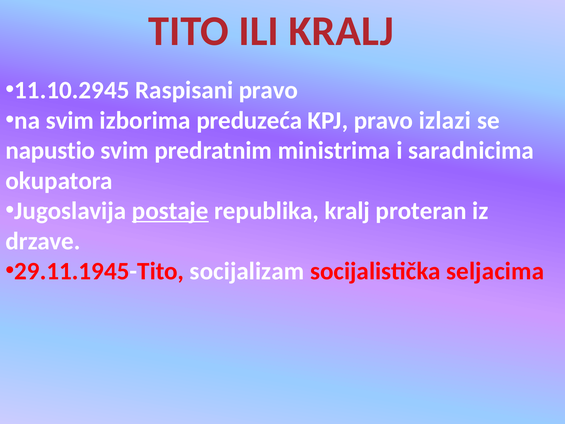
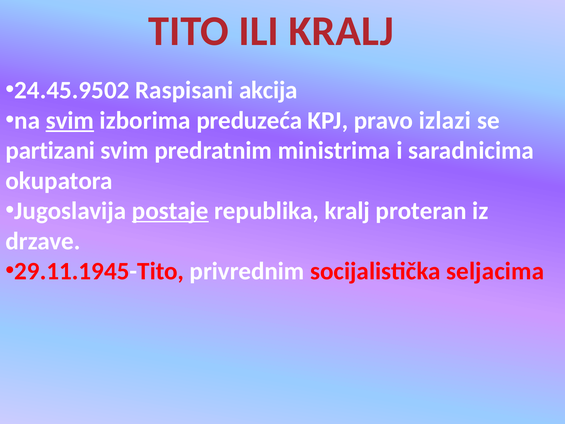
11.10.2945: 11.10.2945 -> 24.45.9502 (72, 90)
Raspisani pravo: pravo -> akcija (268, 90)
svim underline: none -> present (70, 120)
napustio: napustio -> partizani (50, 151)
socijalizam: socijalizam -> privrednim (247, 271)
